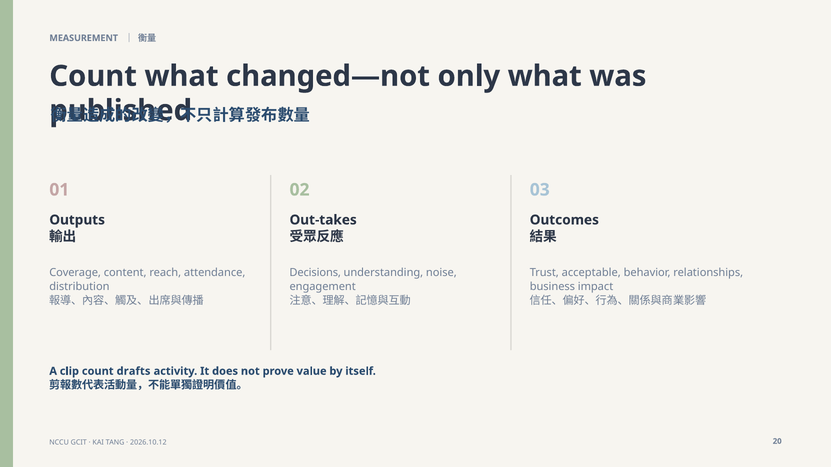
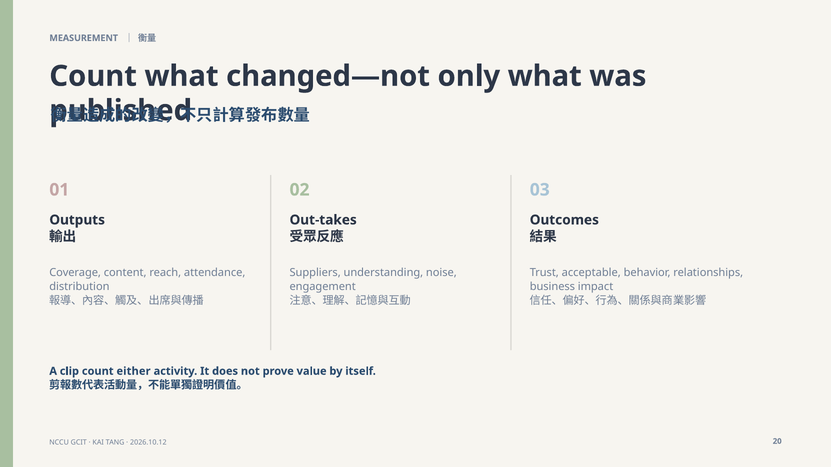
Decisions: Decisions -> Suppliers (315, 273)
drafts: drafts -> either (134, 371)
